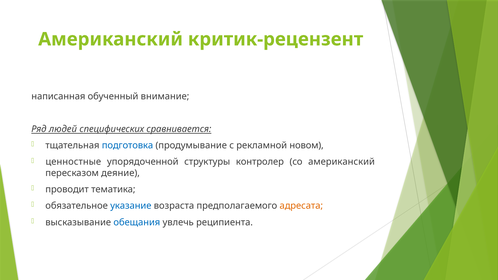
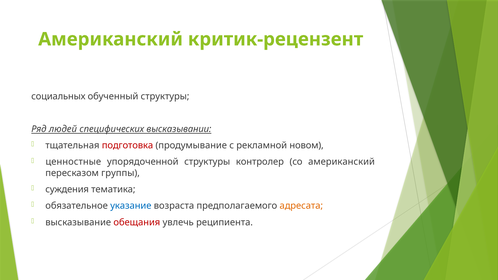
написанная: написанная -> социальных (58, 96)
обученный внимание: внимание -> структуры (165, 96)
сравнивается: сравнивается -> высказывании (179, 129)
подготовка colour: blue -> red (128, 146)
деяние: деяние -> группы (121, 173)
проводит: проводит -> суждения (67, 190)
обещания colour: blue -> red (137, 222)
